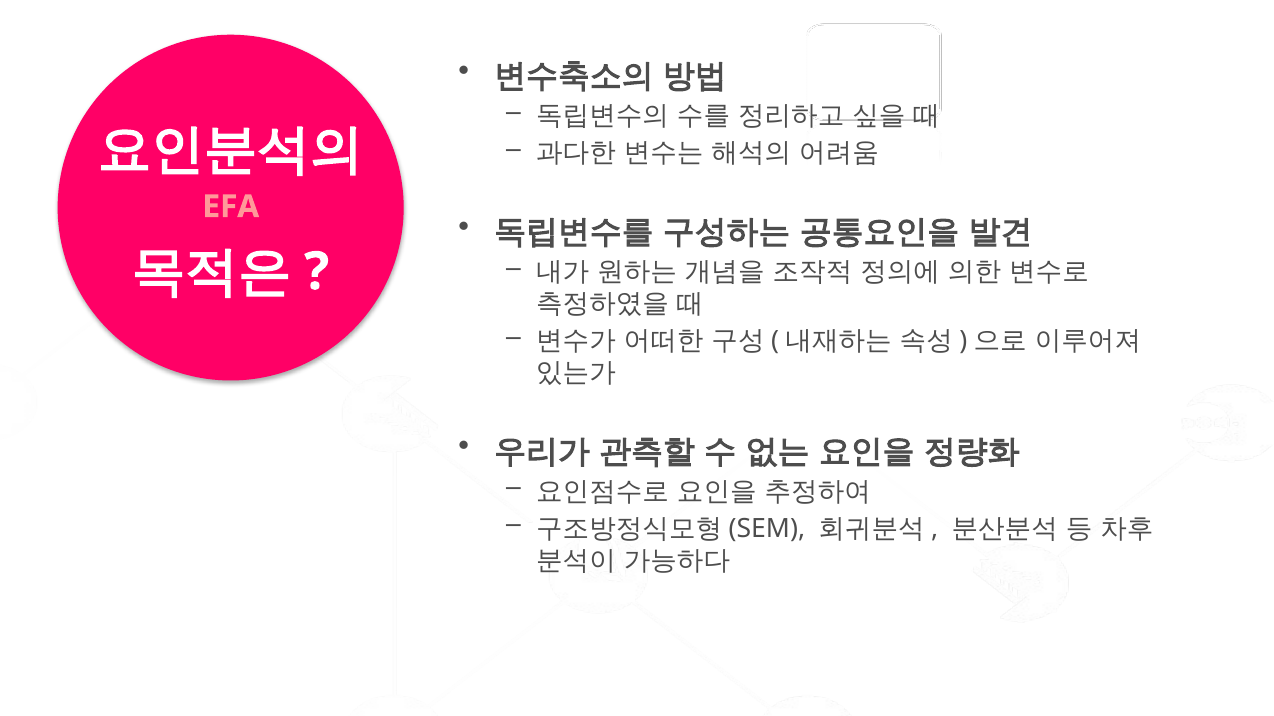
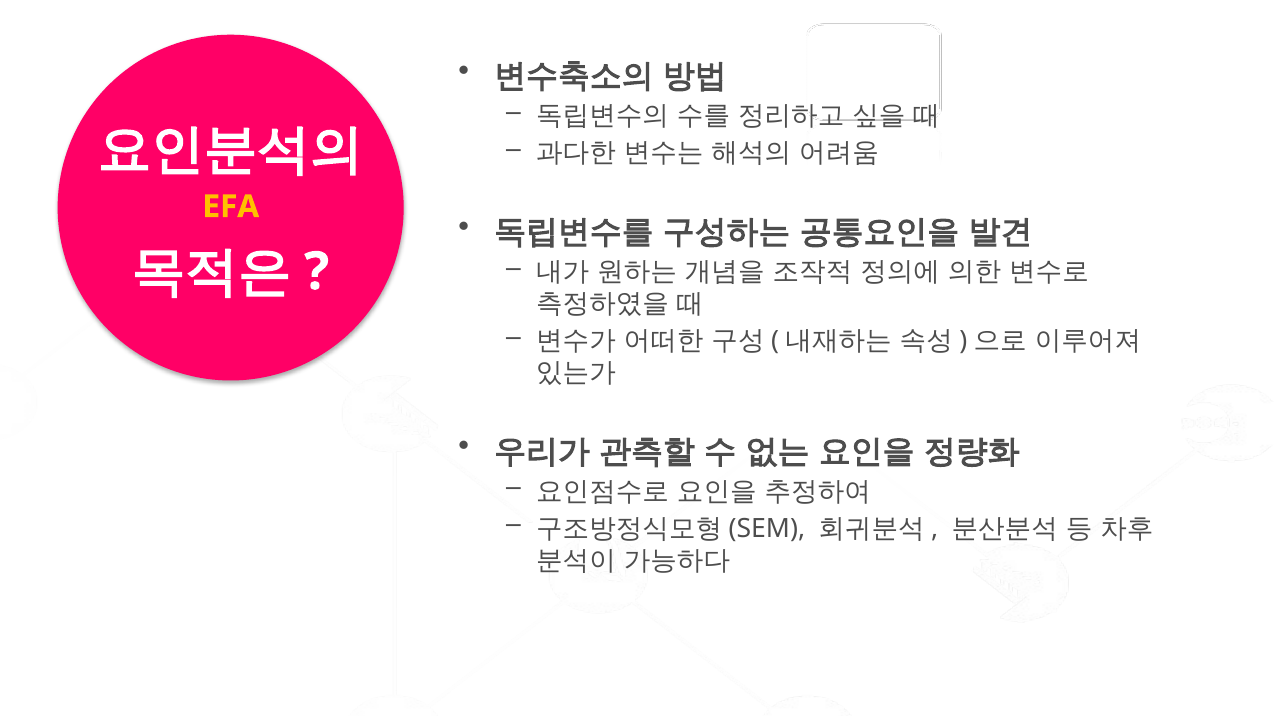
EFA colour: pink -> yellow (231, 207)
